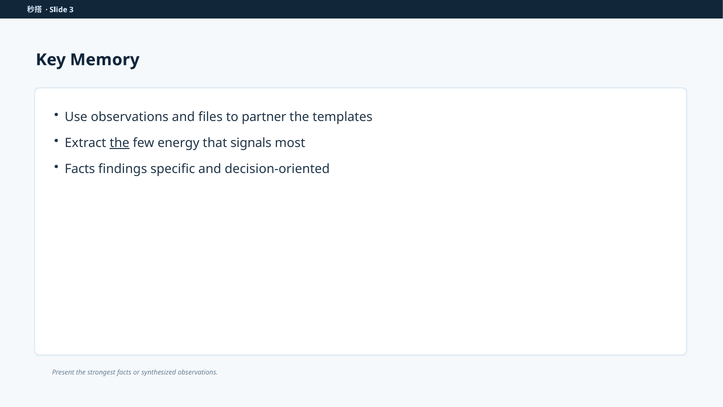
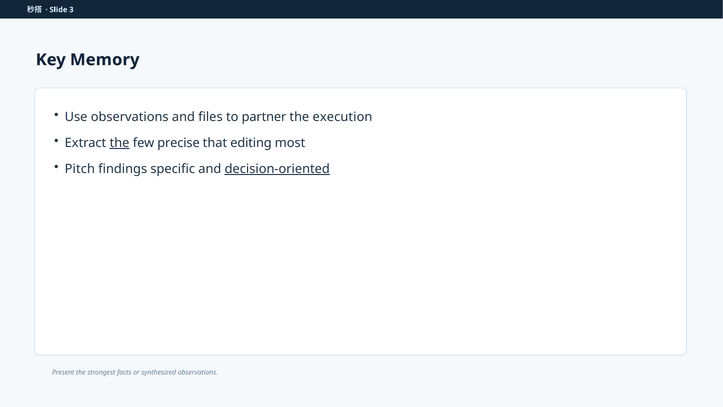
templates: templates -> execution (342, 117)
energy: energy -> precise (179, 143)
signals: signals -> editing (251, 143)
Facts: Facts -> Pitch (80, 169)
decision-oriented underline: none -> present (277, 169)
